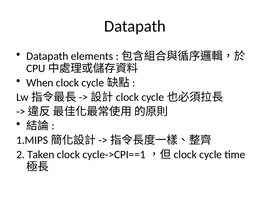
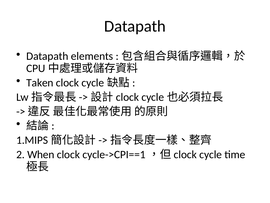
When: When -> Taken (40, 83)
Taken: Taken -> When (41, 154)
